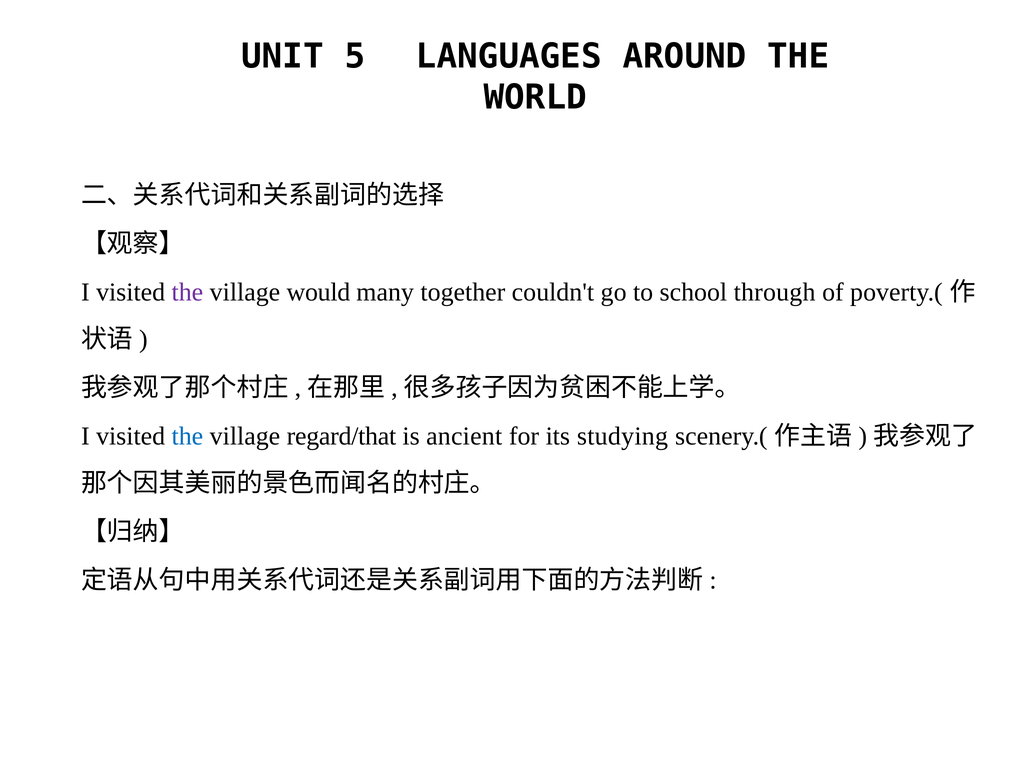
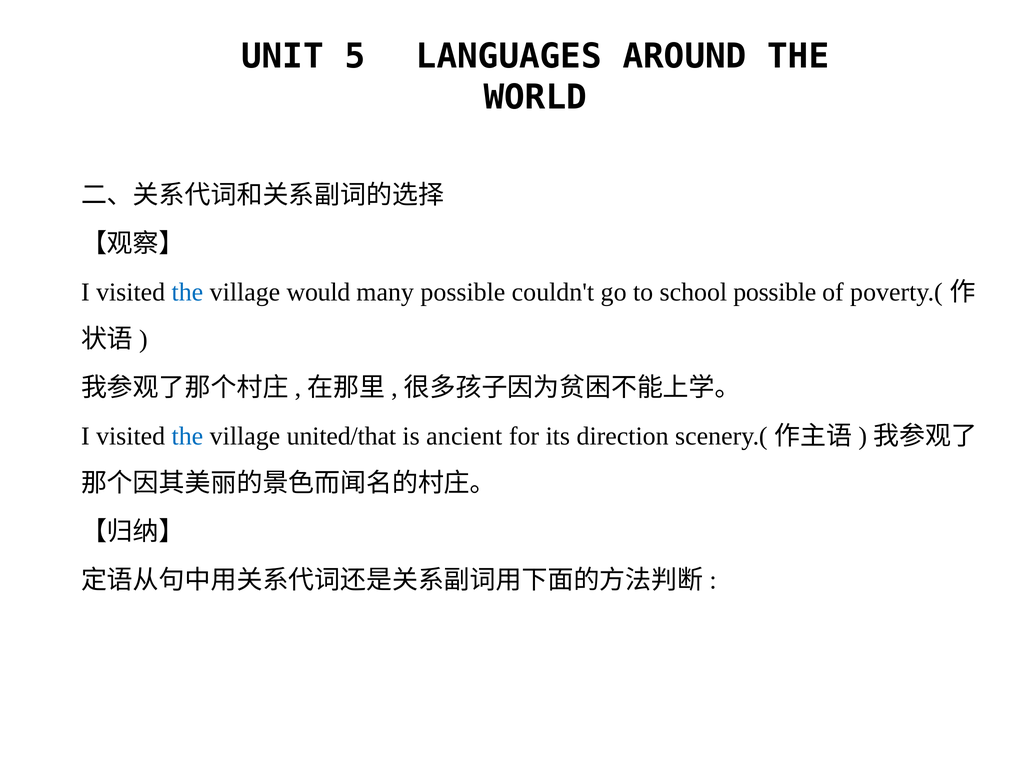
the colour: purple -> blue (187, 293)
many together: together -> possible (463, 293)
school through: through -> possible (775, 293)
regard/that: regard/that -> united/that (341, 437)
studying: studying -> direction (623, 437)
